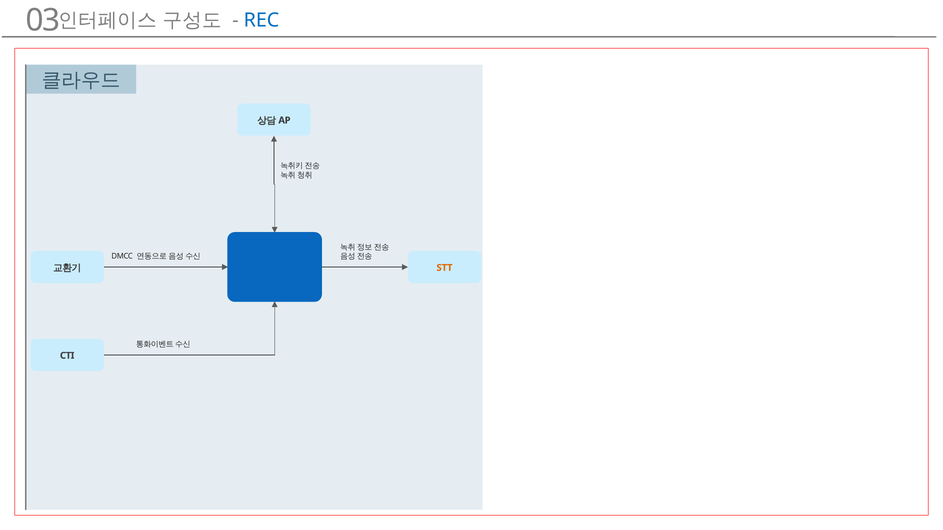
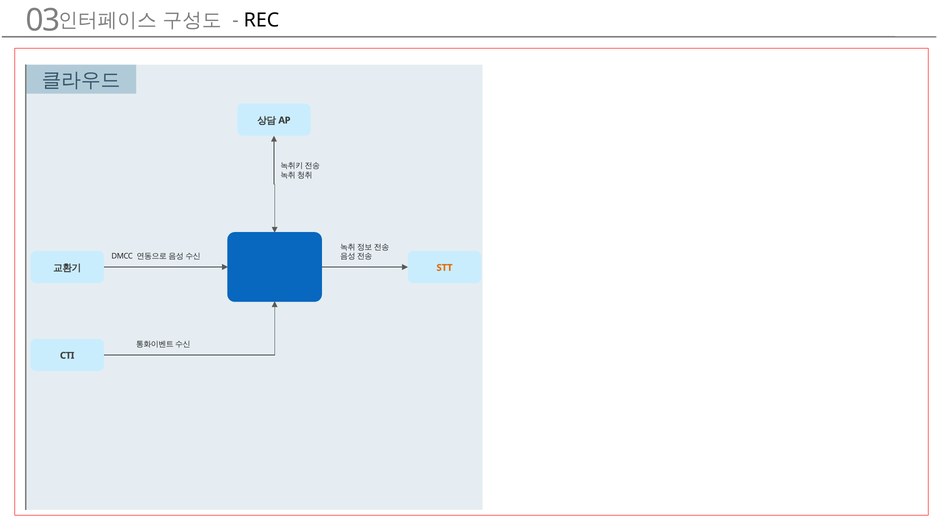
REC colour: blue -> black (261, 21)
